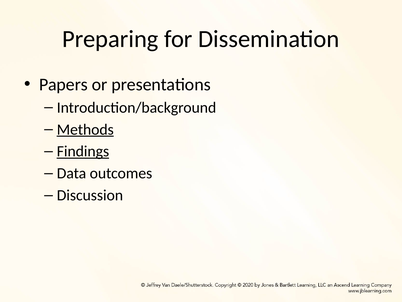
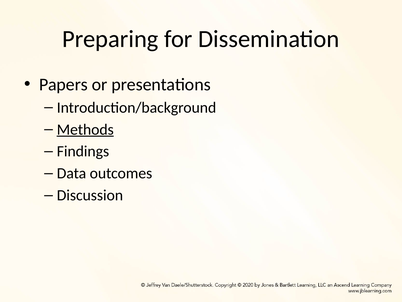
Findings underline: present -> none (83, 151)
